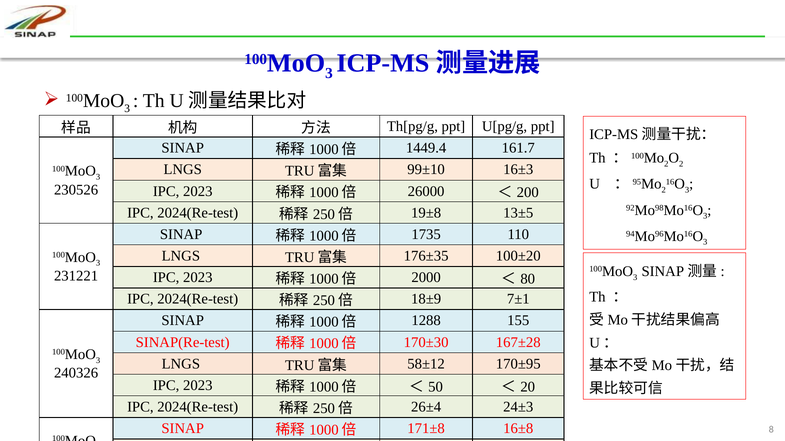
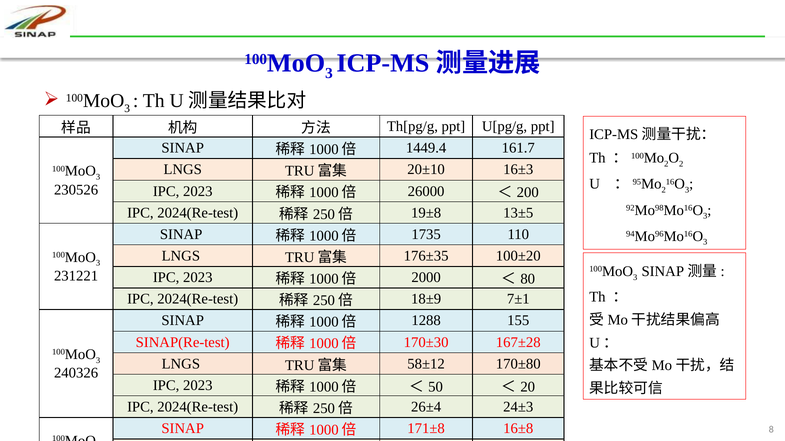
99±10: 99±10 -> 20±10 (426, 170)
170±95: 170±95 -> 170±80 (518, 364)
